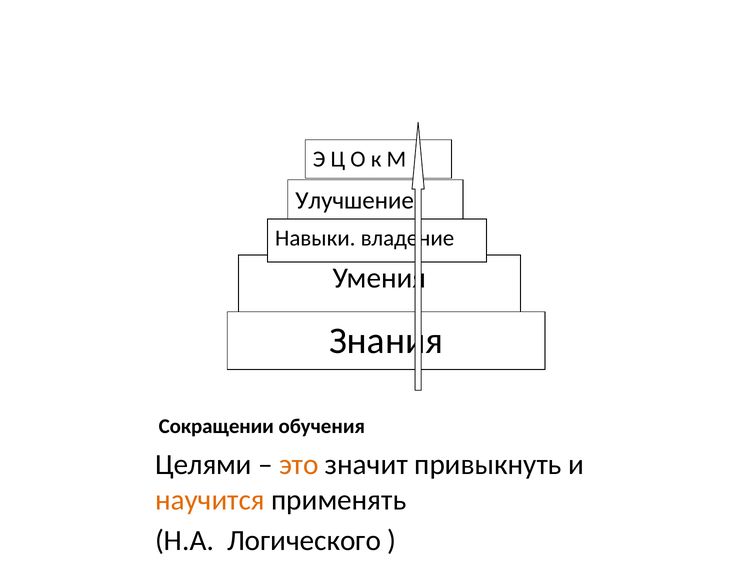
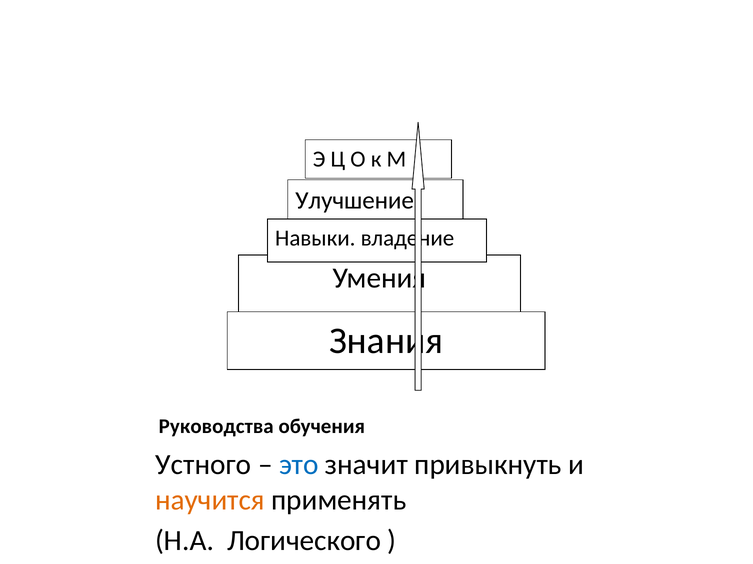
Сокращении: Сокращении -> Руководства (216, 427)
Целями: Целями -> Устного (203, 465)
это colour: orange -> blue (299, 465)
